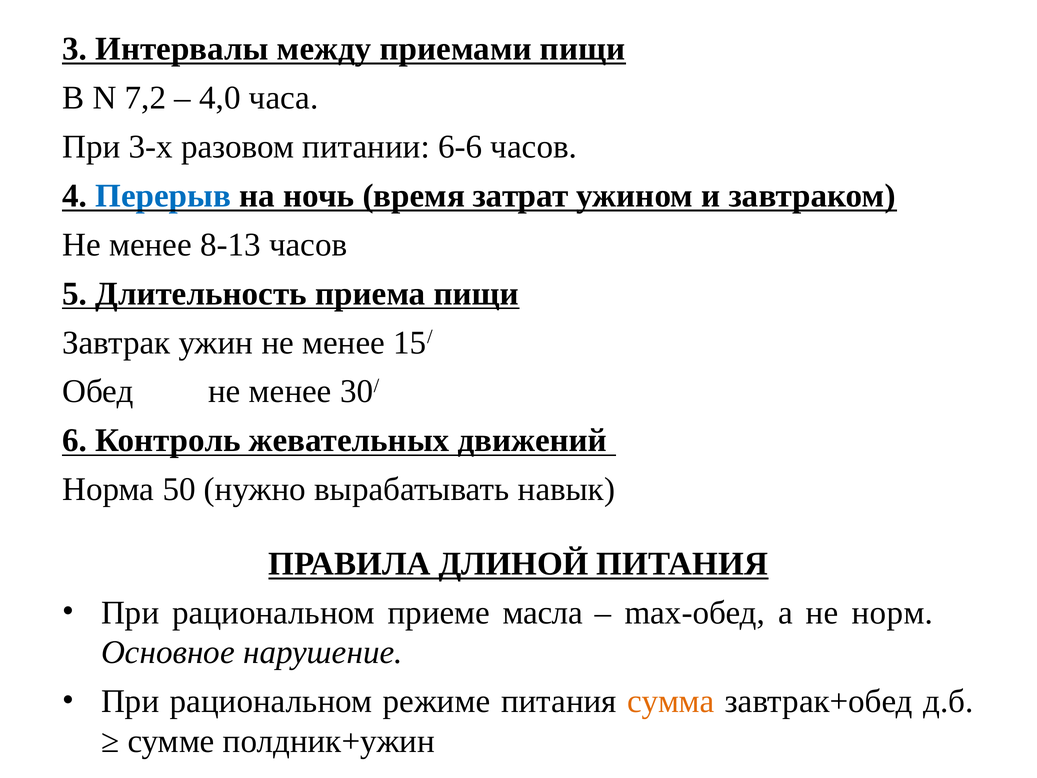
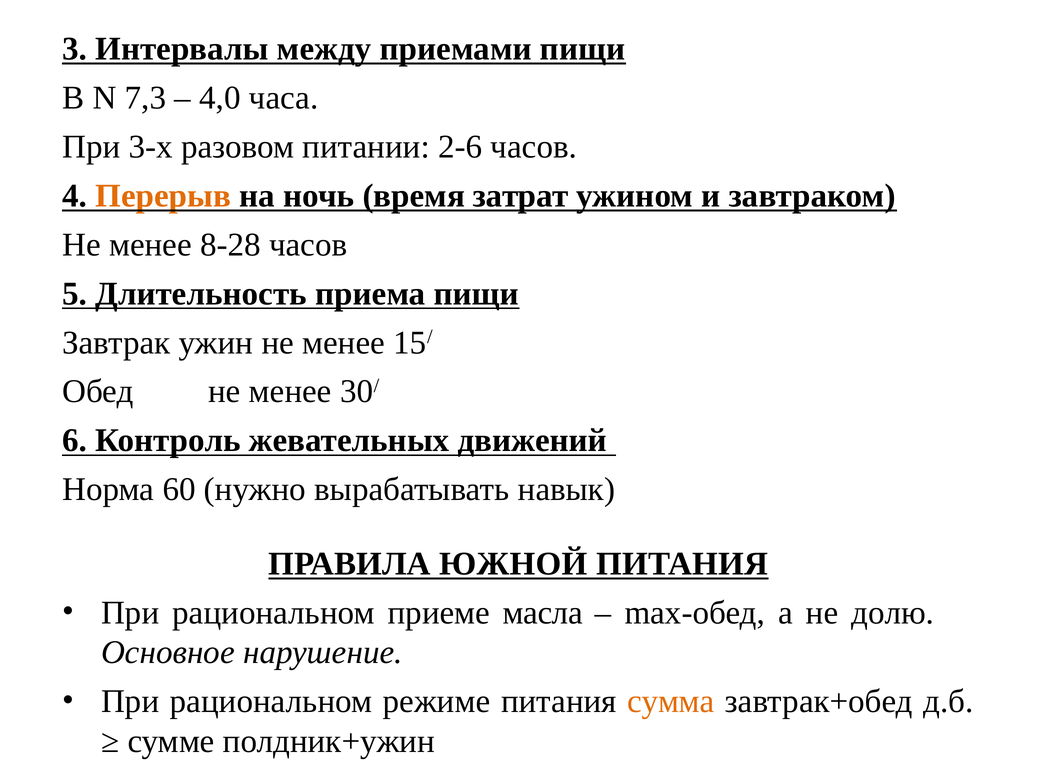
7,2: 7,2 -> 7,3 (145, 98)
6-6: 6-6 -> 2-6 (460, 147)
Перерыв colour: blue -> orange (163, 196)
8-13: 8-13 -> 8-28 (230, 245)
50: 50 -> 60 (179, 489)
ДЛИНОЙ: ДЛИНОЙ -> ЮЖНОЙ (513, 564)
норм: норм -> долю (893, 613)
